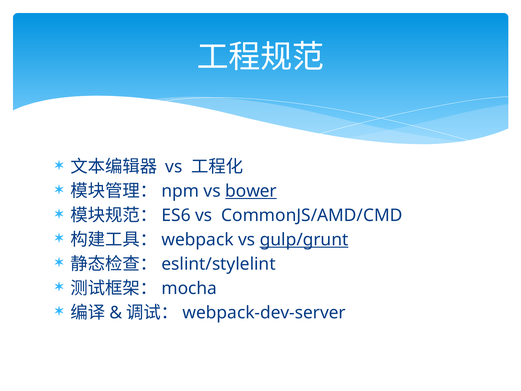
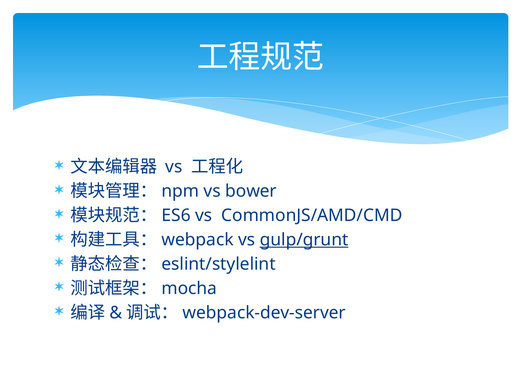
bower underline: present -> none (251, 191)
